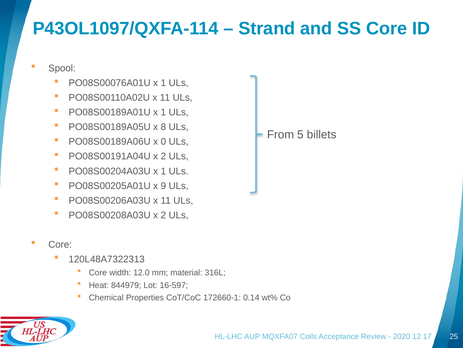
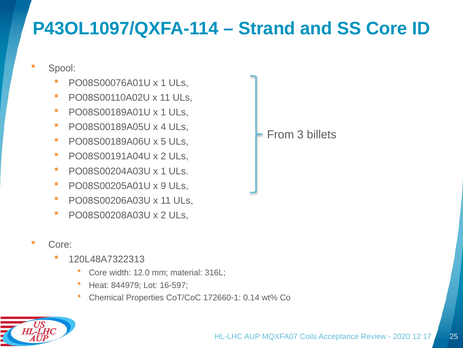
8: 8 -> 4 (163, 127)
5: 5 -> 3 (300, 135)
0: 0 -> 5 (163, 141)
